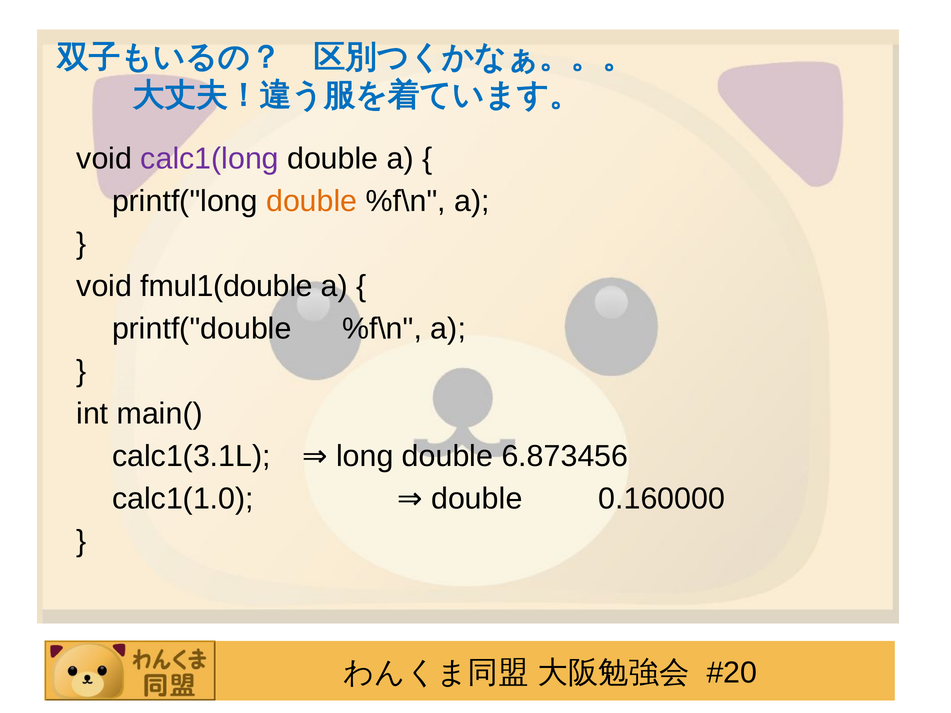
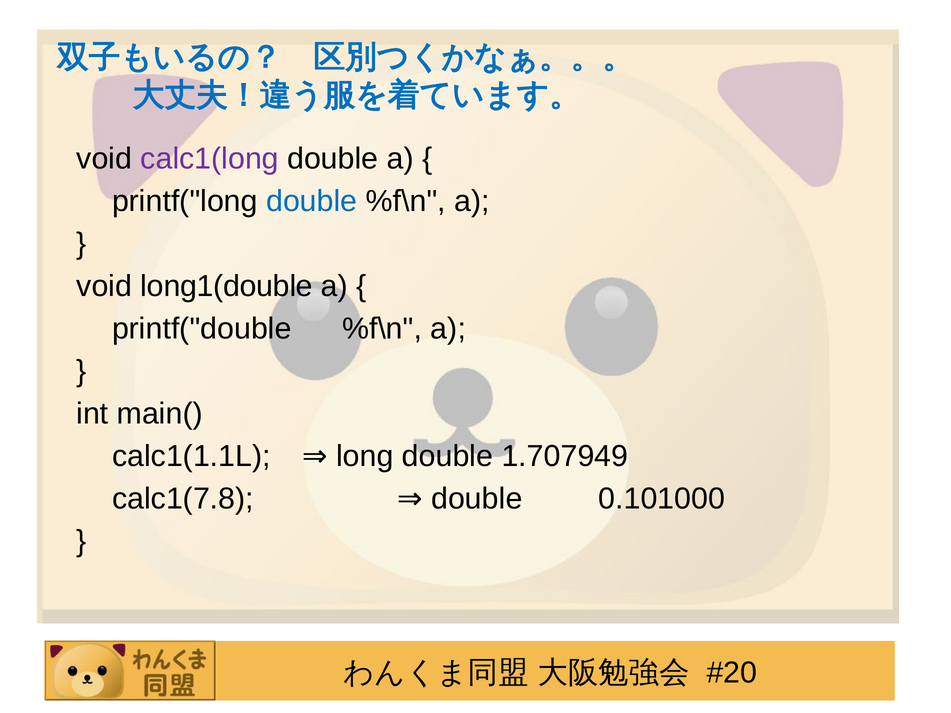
double colour: orange -> blue (312, 201)
fmul1(double: fmul1(double -> long1(double (227, 286)
calc1(3.1L: calc1(3.1L -> calc1(1.1L (191, 456)
6.873456: 6.873456 -> 1.707949 (565, 456)
calc1(1.0: calc1(1.0 -> calc1(7.8 (183, 499)
0.160000: 0.160000 -> 0.101000 (662, 499)
